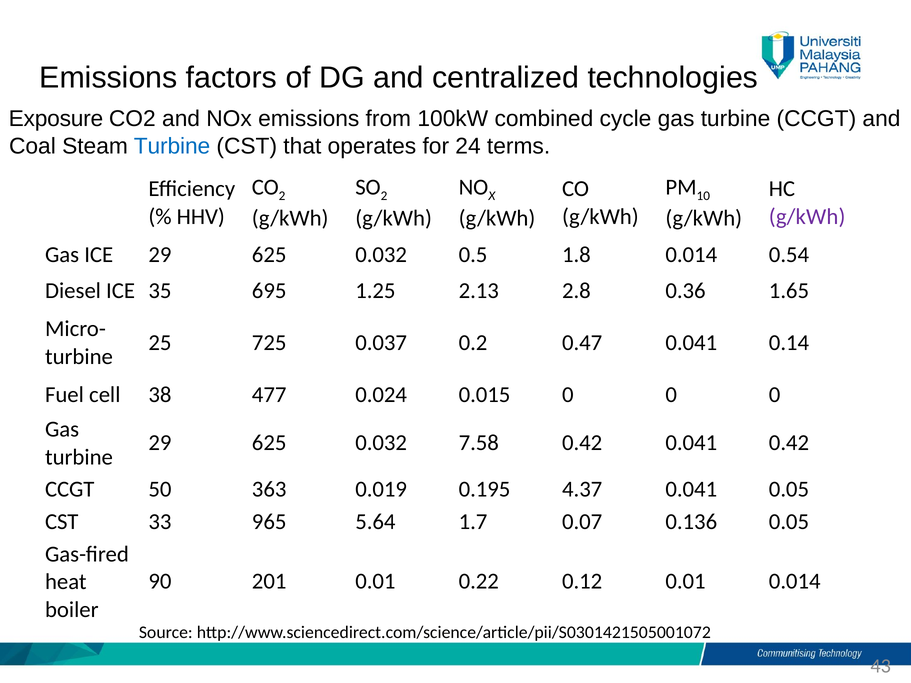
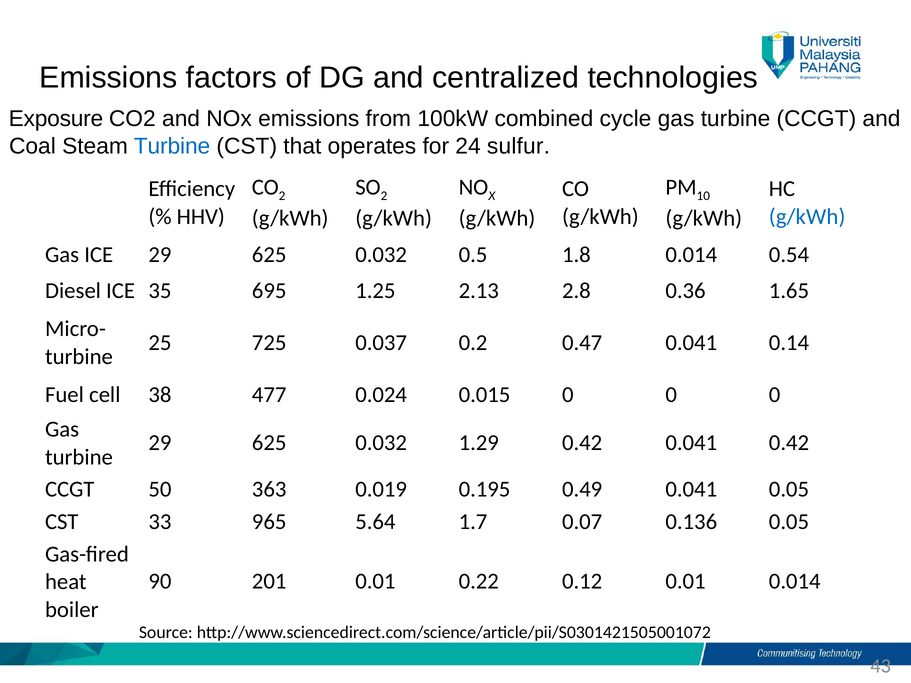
terms: terms -> sulfur (518, 146)
g/kWh colour: purple -> blue (807, 217)
7.58: 7.58 -> 1.29 (479, 443)
4.37: 4.37 -> 0.49 (582, 489)
